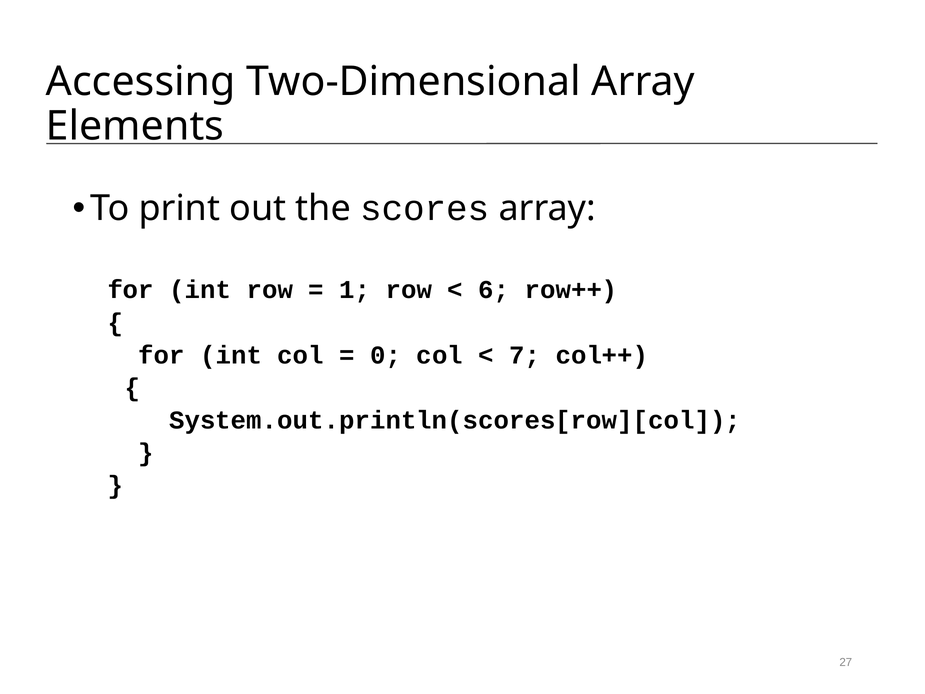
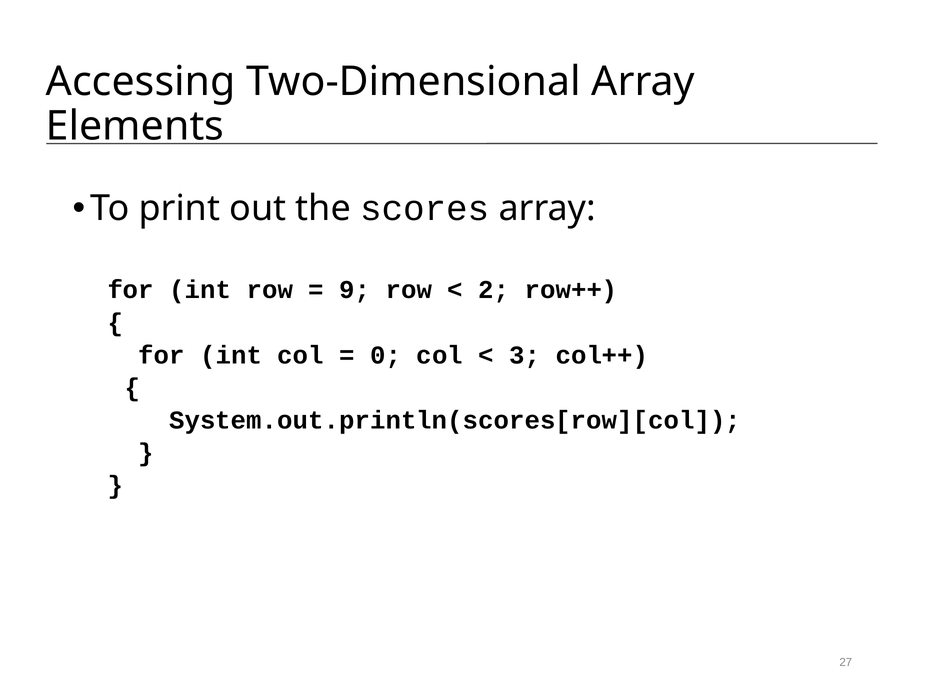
1: 1 -> 9 (355, 290)
6: 6 -> 2 (494, 290)
7: 7 -> 3 (525, 355)
